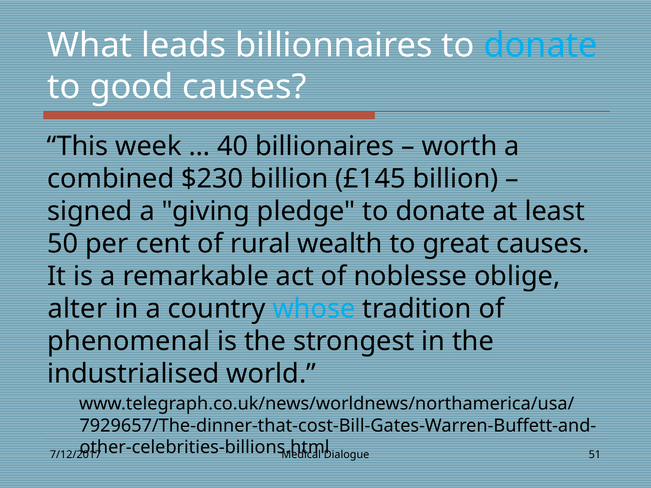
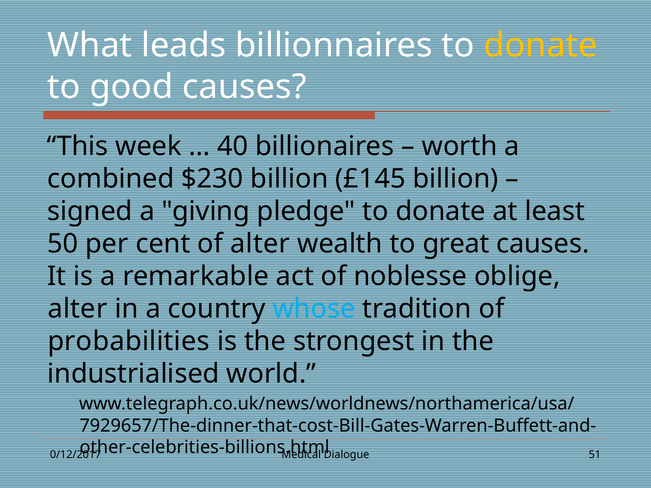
donate colour: light blue -> yellow (541, 46)
of rural: rural -> alter (260, 244)
phenomenal: phenomenal -> probabilities (129, 341)
7/12/2017: 7/12/2017 -> 0/12/2017 (76, 455)
